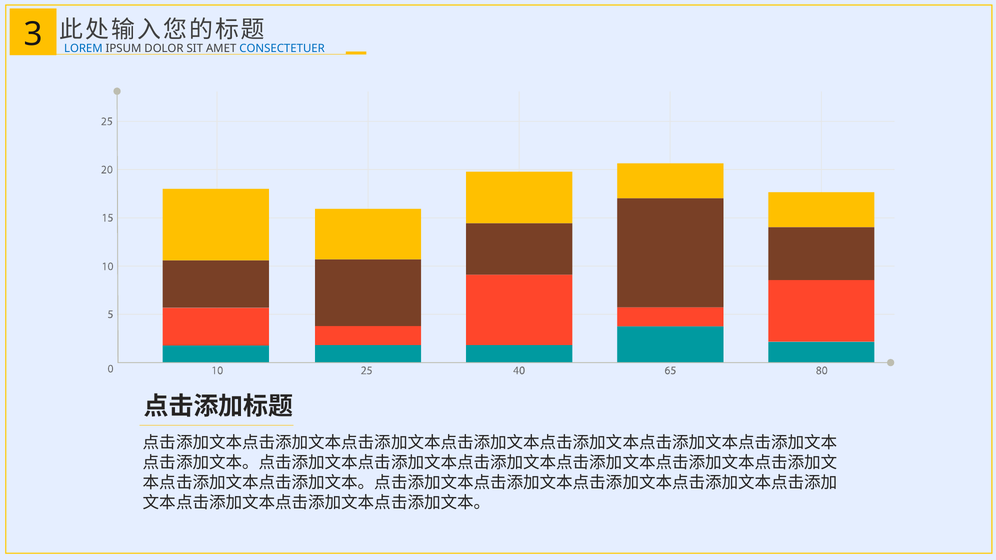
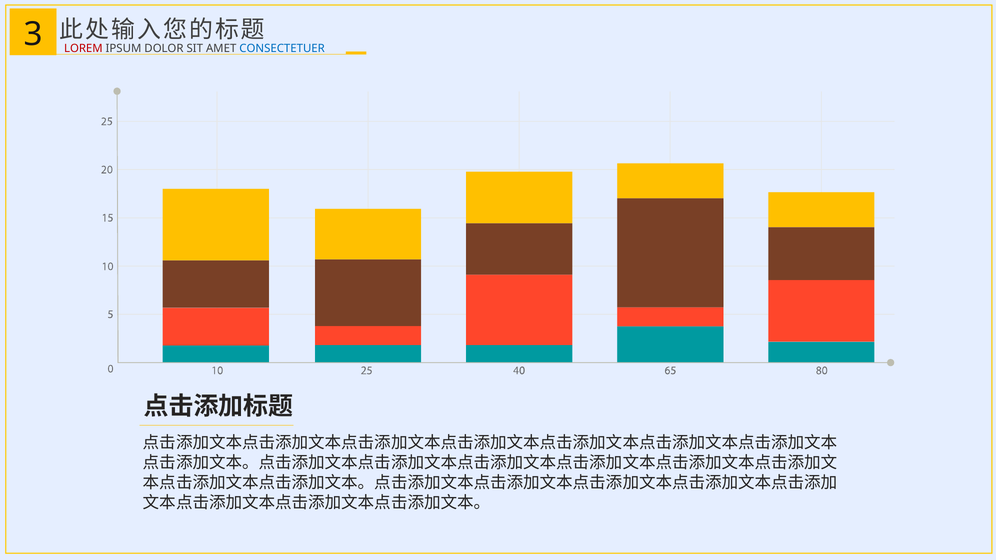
LOREM colour: blue -> red (83, 49)
